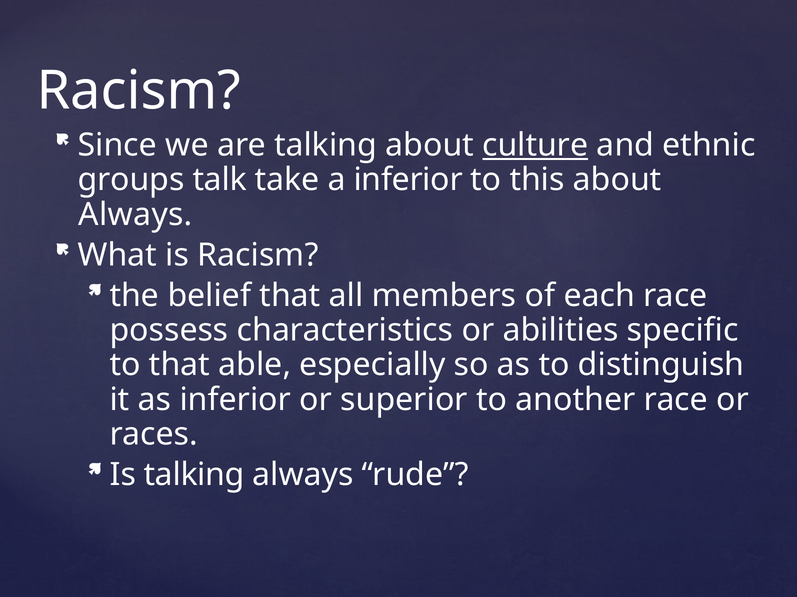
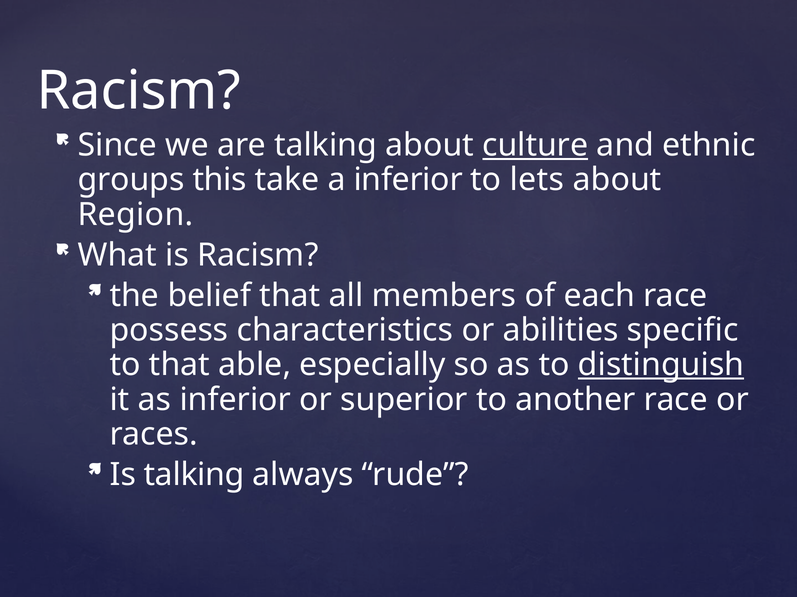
talk: talk -> this (220, 180)
this: this -> lets (537, 180)
Always: Always -> Region (135, 215)
distinguish underline: none -> present (661, 365)
